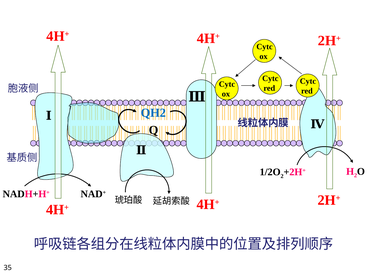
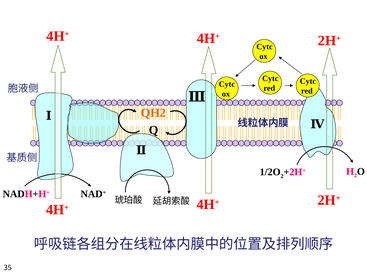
QH2 colour: blue -> orange (153, 113)
